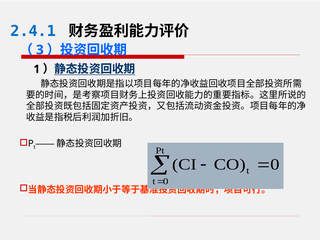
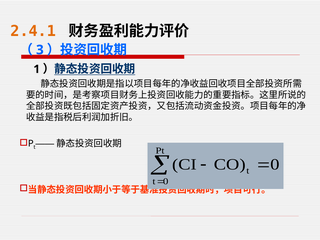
2.4.1 colour: blue -> orange (33, 31)
